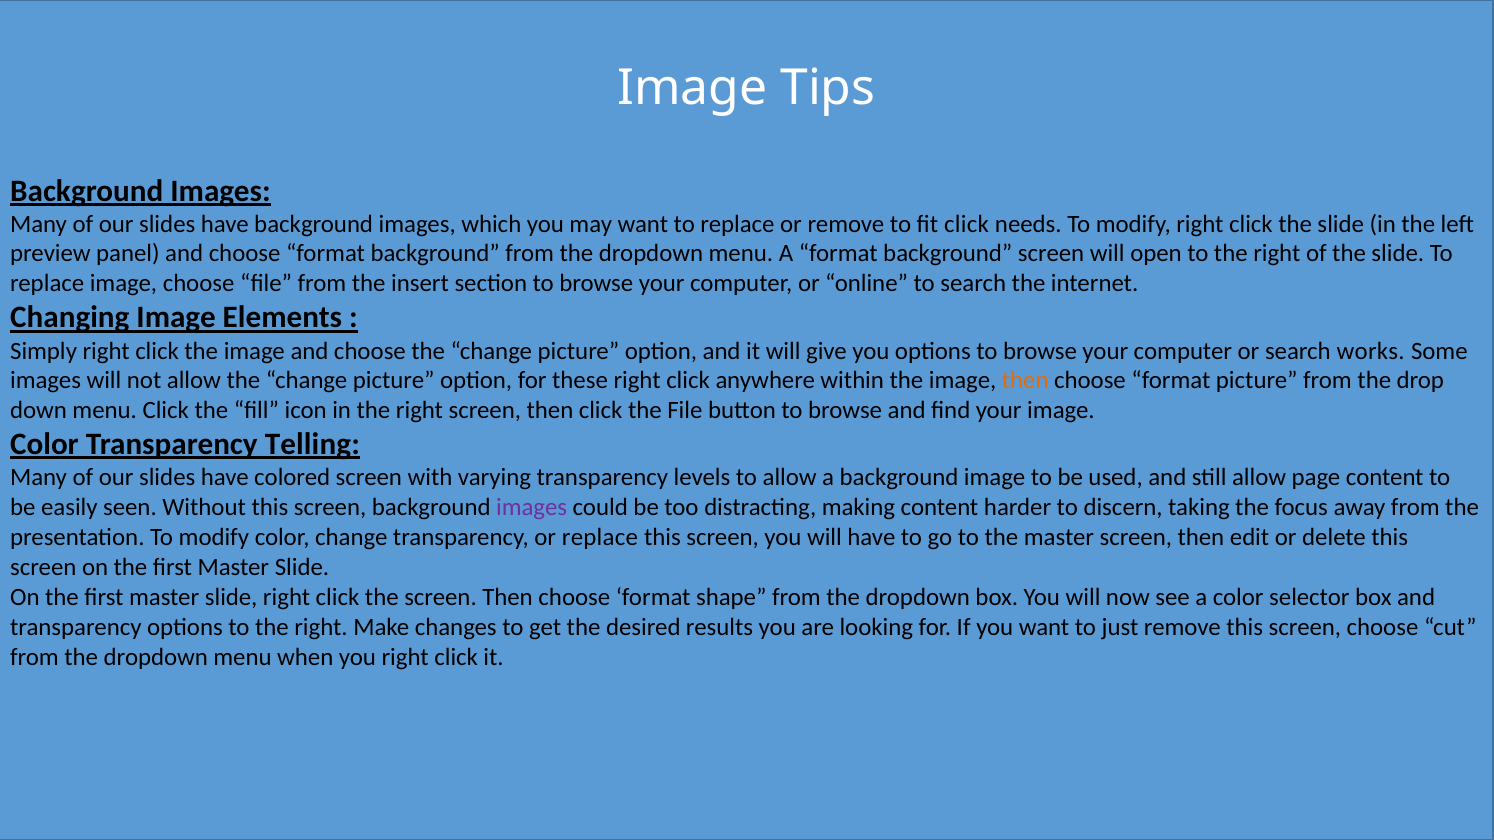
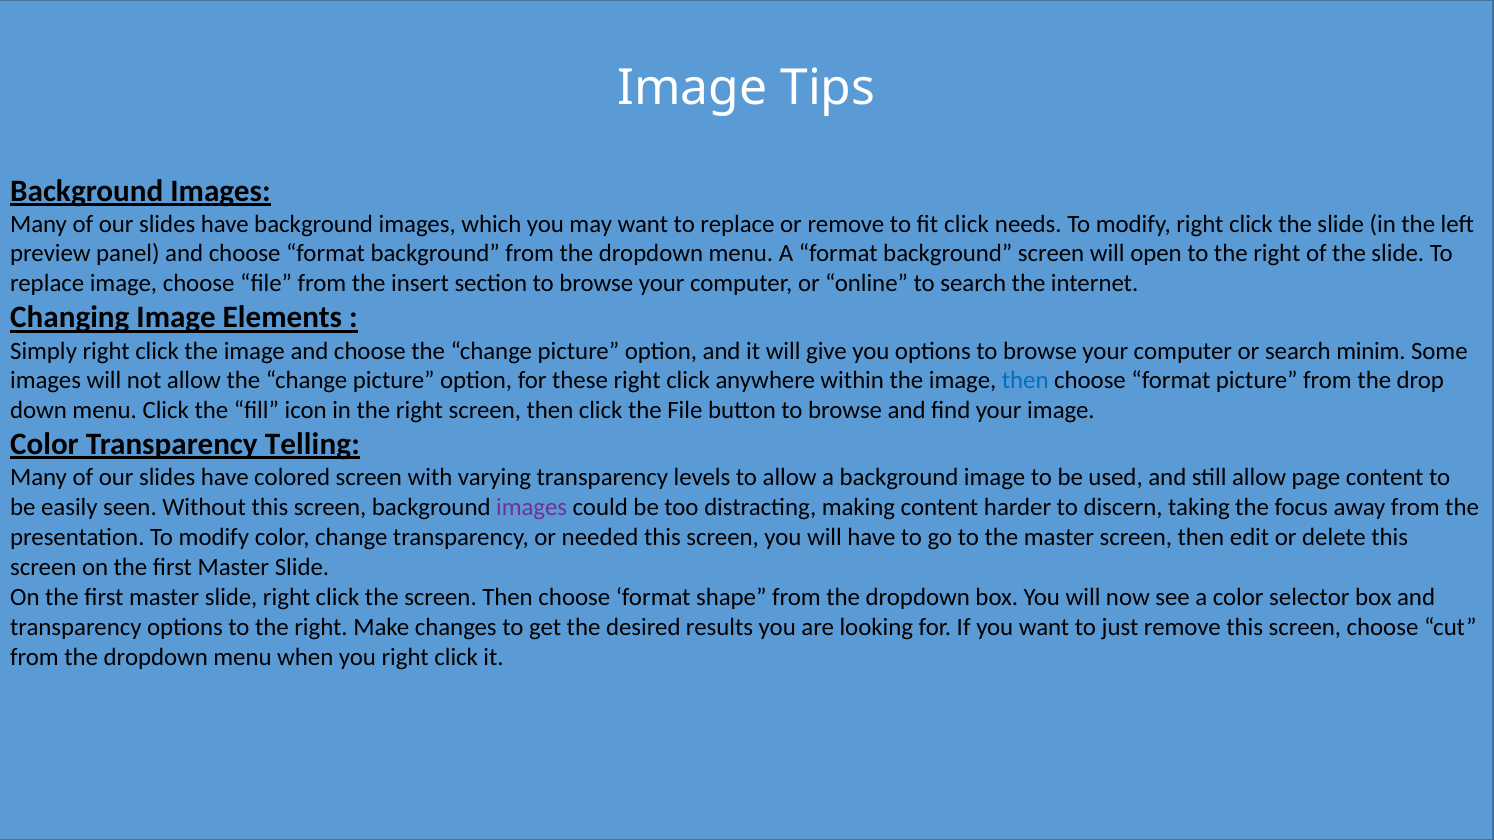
works: works -> minim (1371, 351)
then colour: orange -> blue (1025, 381)
or replace: replace -> needed (600, 538)
